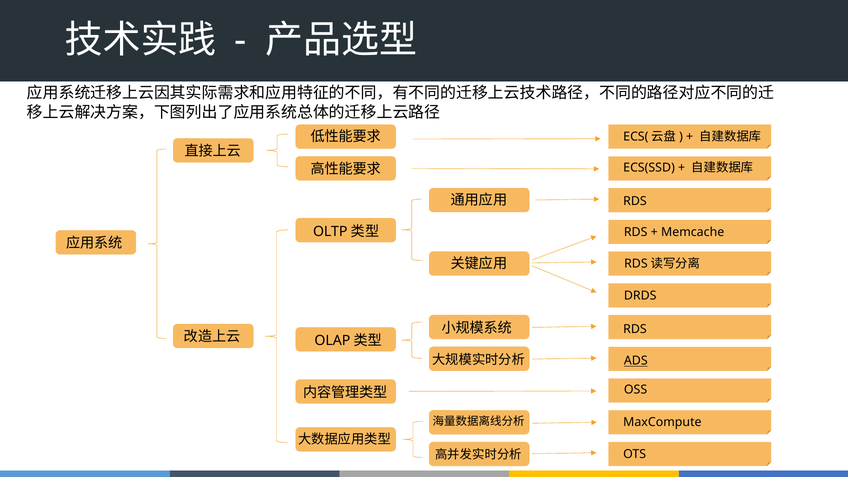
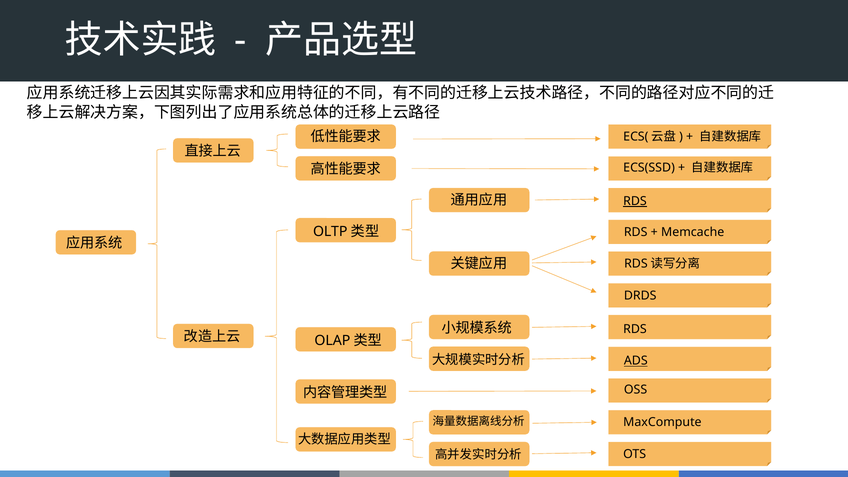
RDS underline: none -> present (635, 201)
